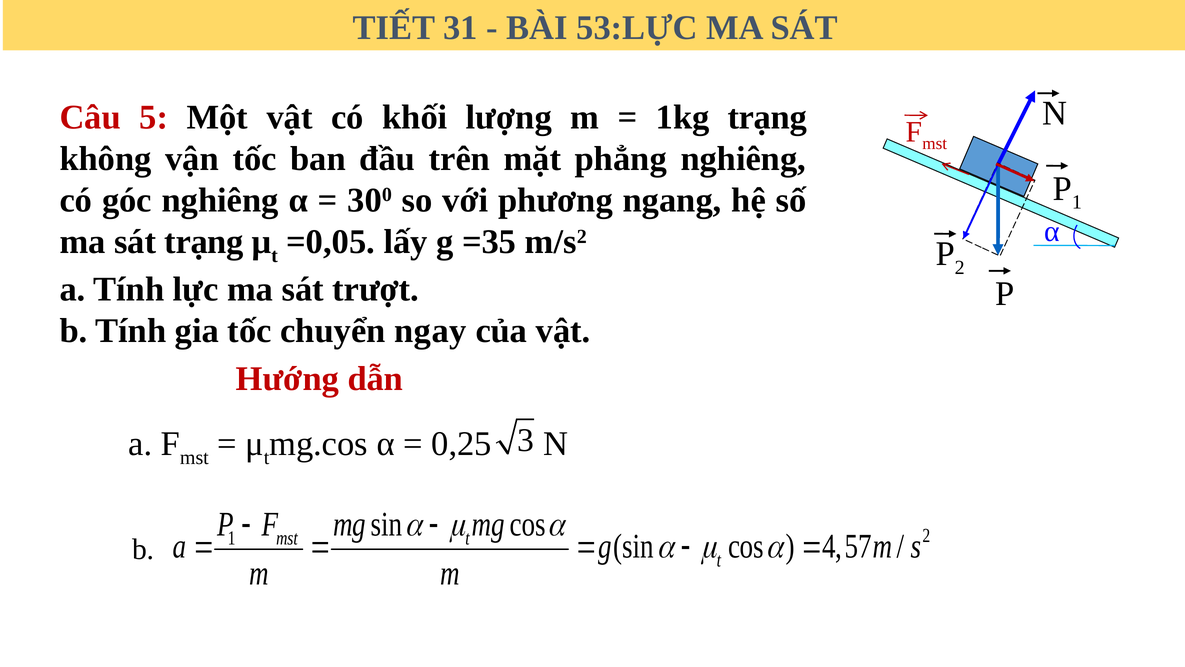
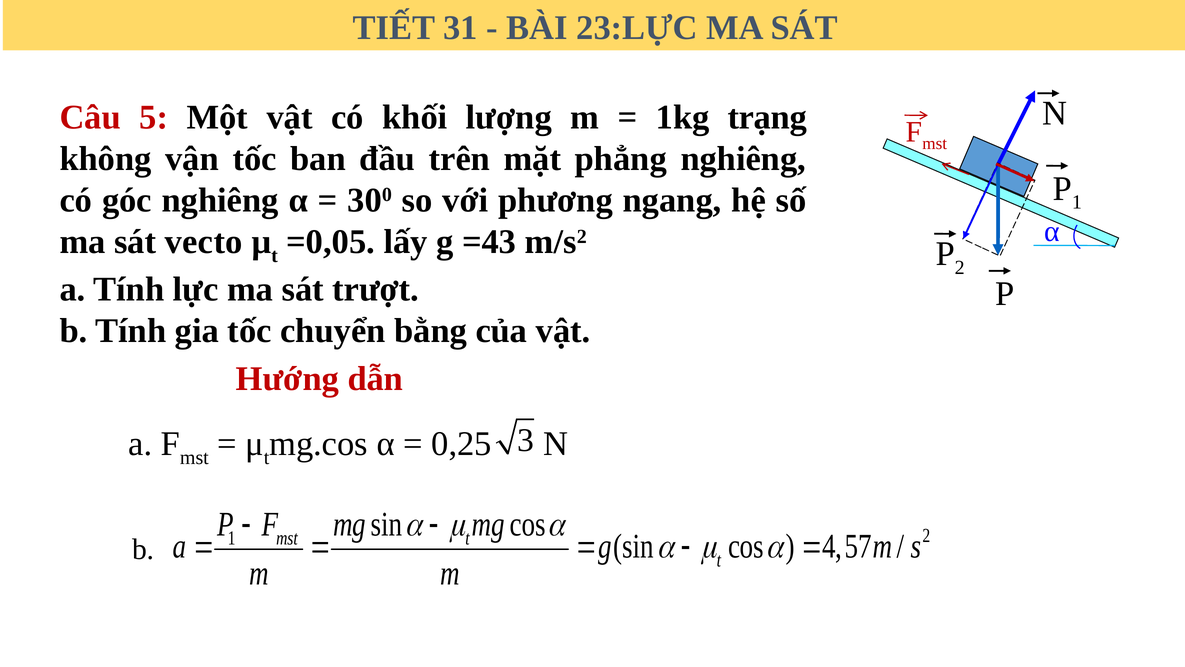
53:LỰC: 53:LỰC -> 23:LỰC (637, 28)
sát trạng: trạng -> vecto (204, 242)
=35: =35 -> =43 (489, 242)
ngay: ngay -> bằng (431, 331)
